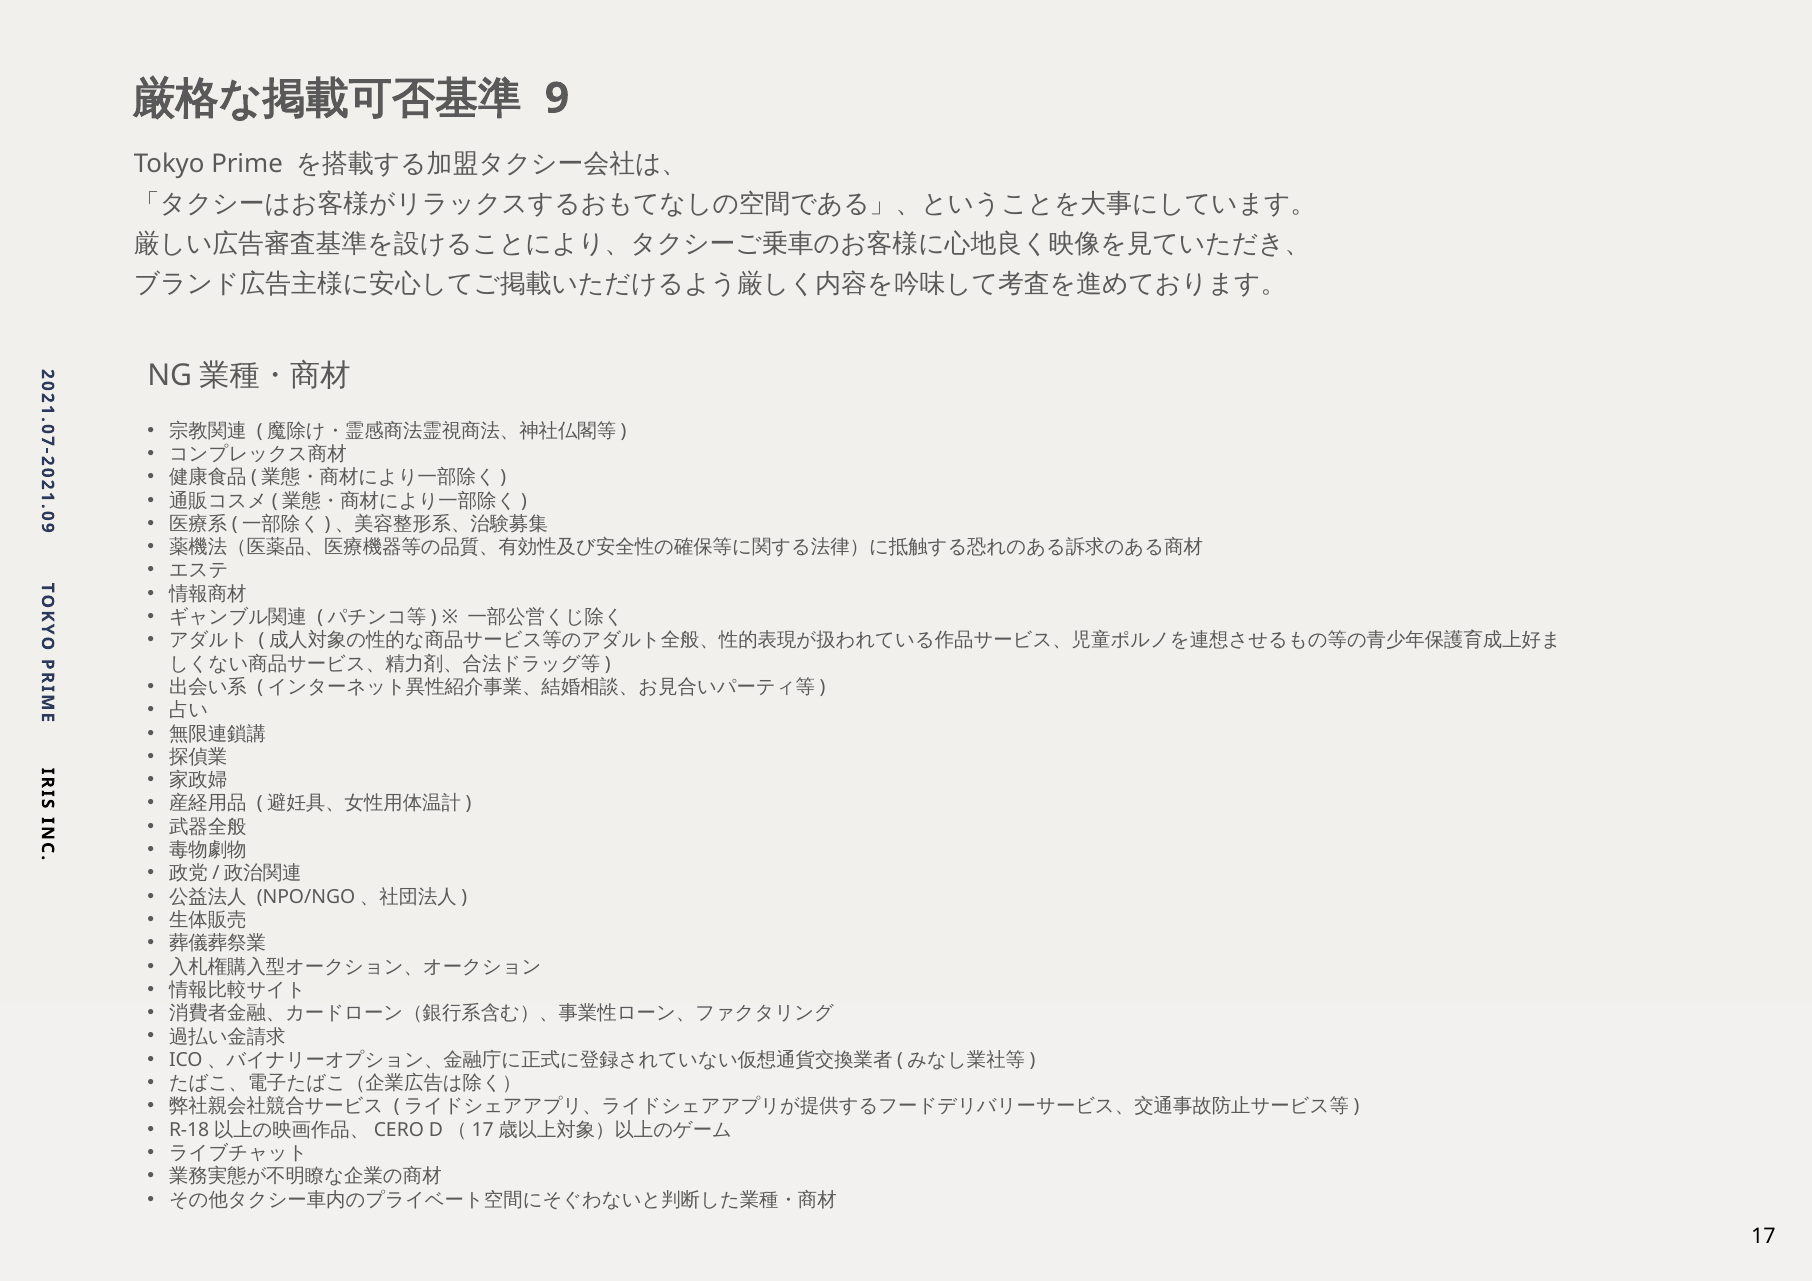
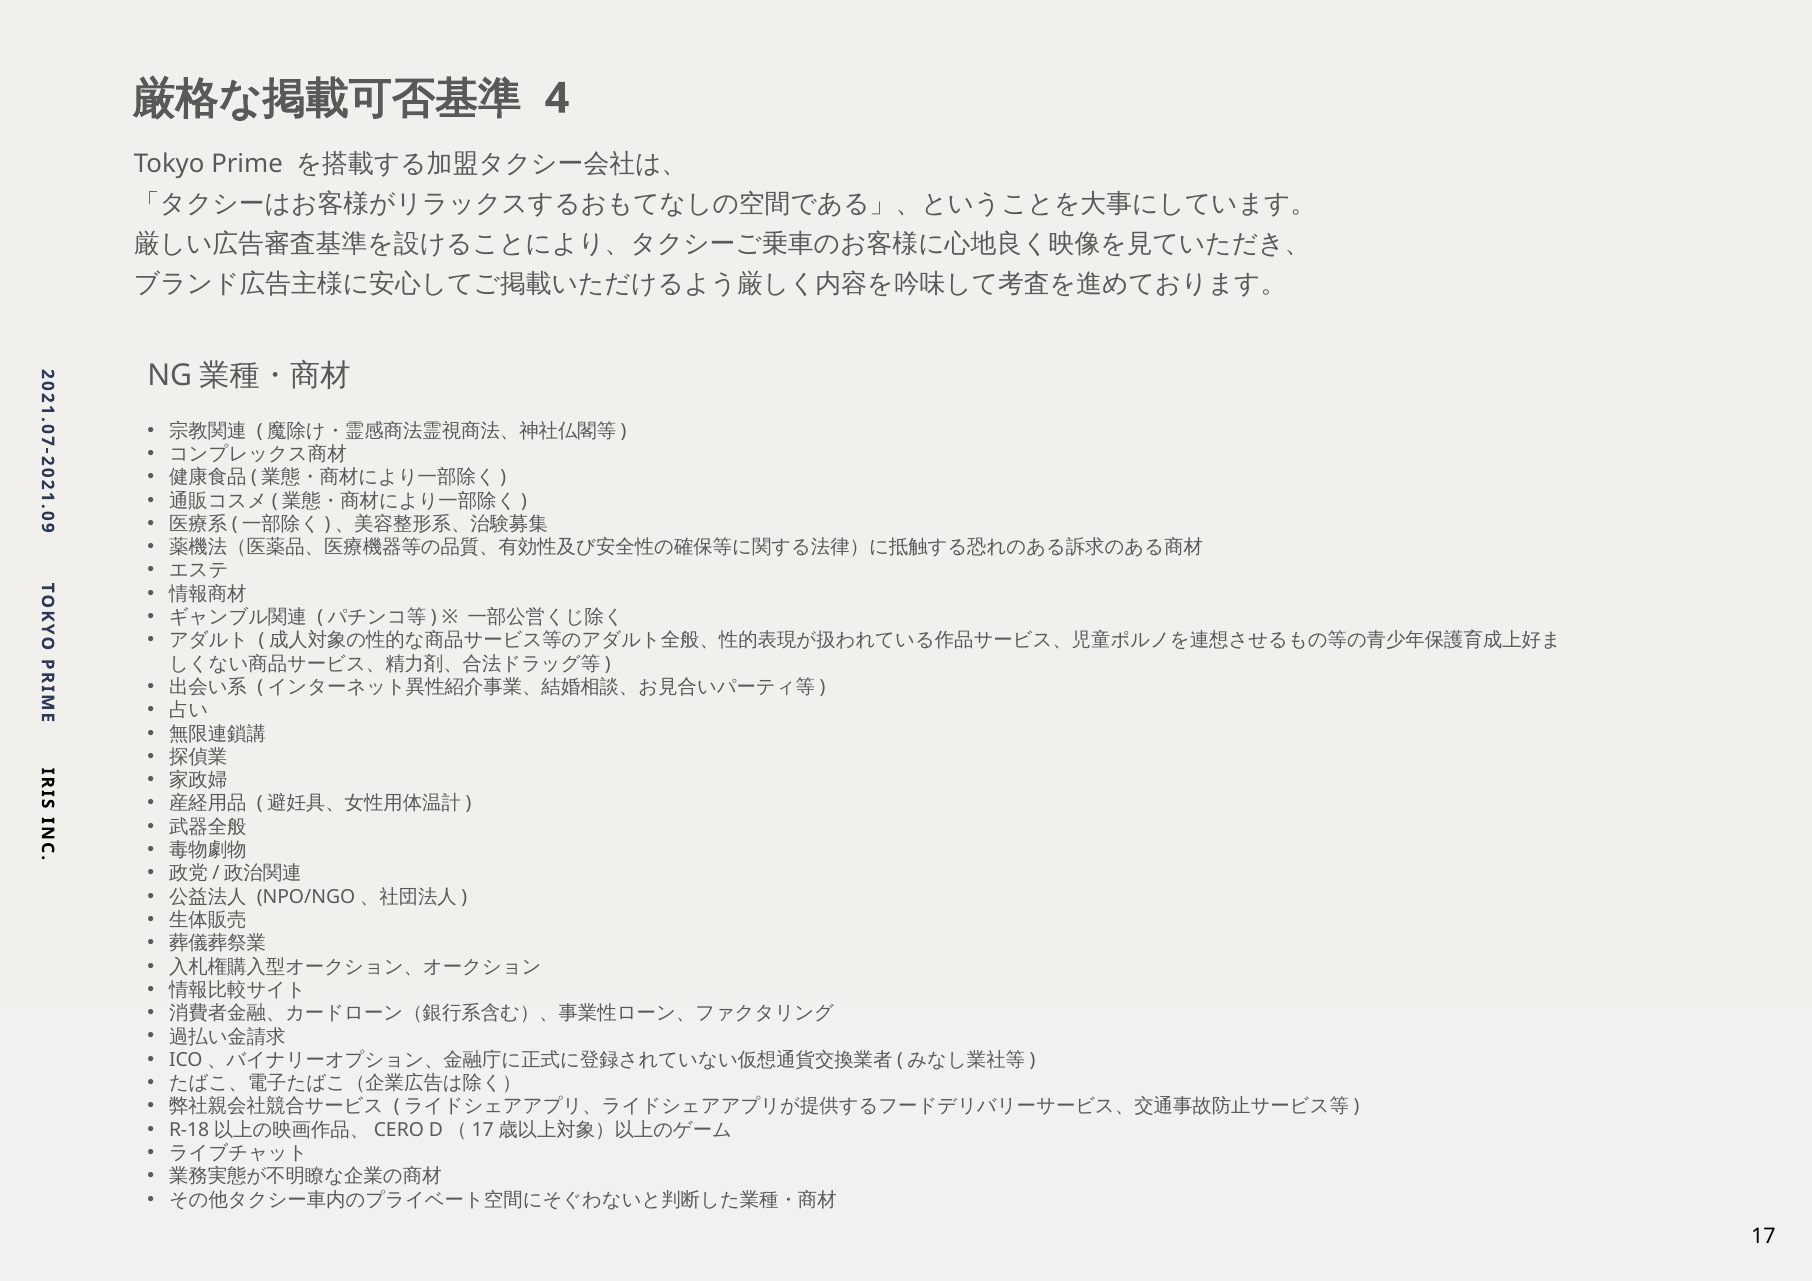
9: 9 -> 4 (557, 98)
